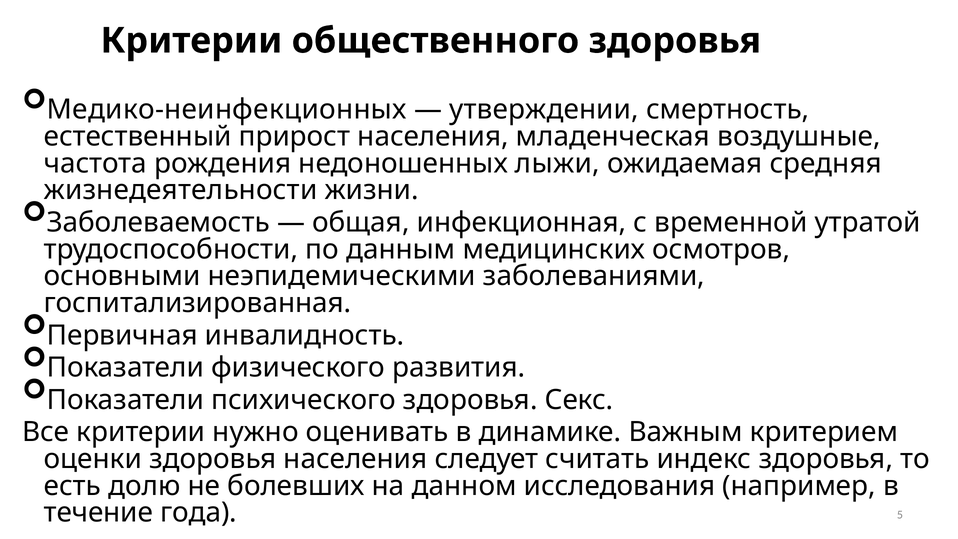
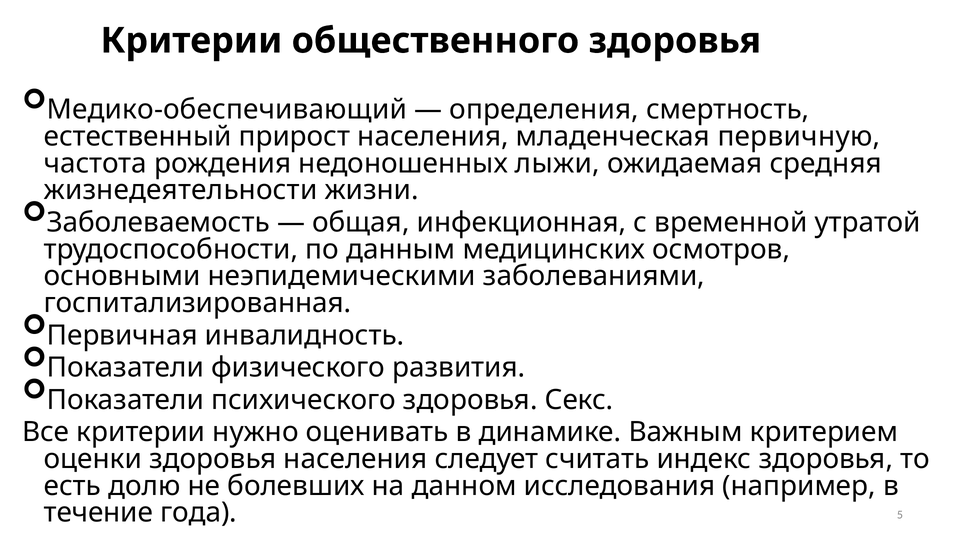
Медико-неинфекционных: Медико-неинфекционных -> Медико-обеспечивающий (227, 110)
утверждении: утверждении -> определения (544, 110)
воздушные: воздушные -> первичную (799, 136)
